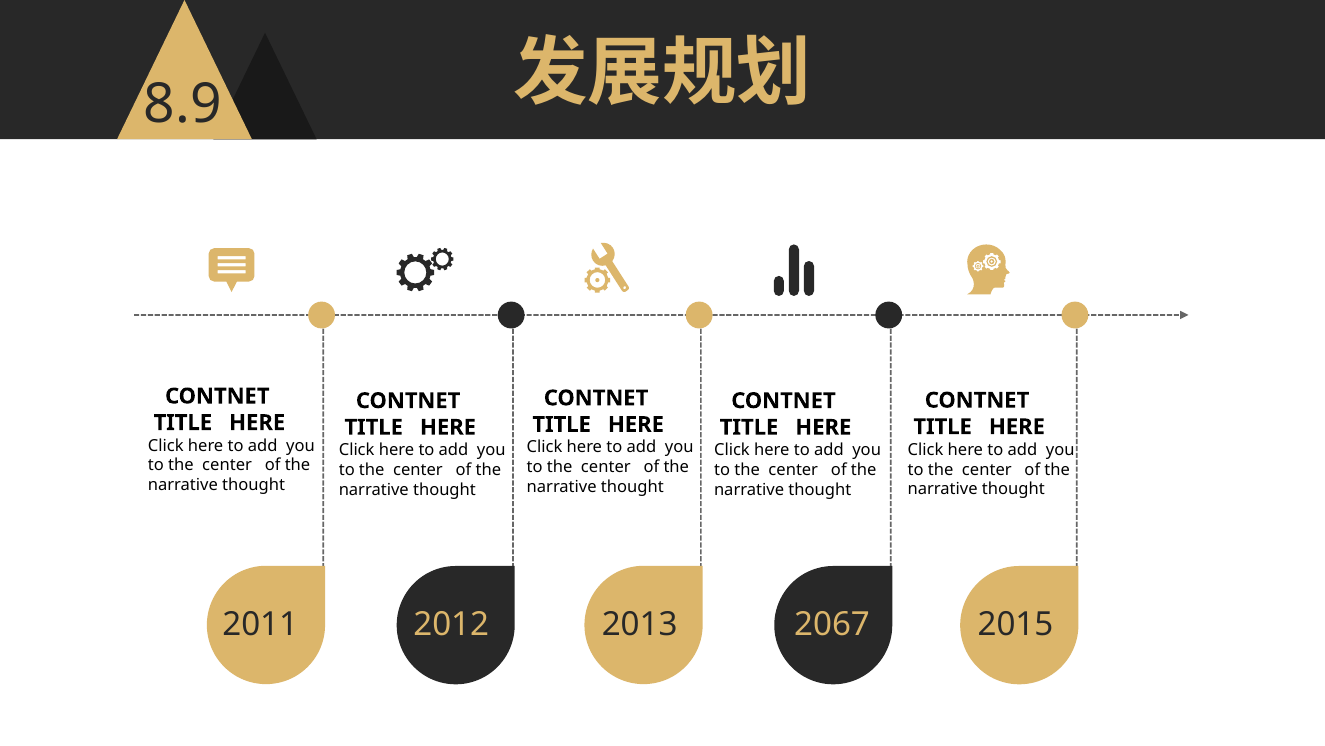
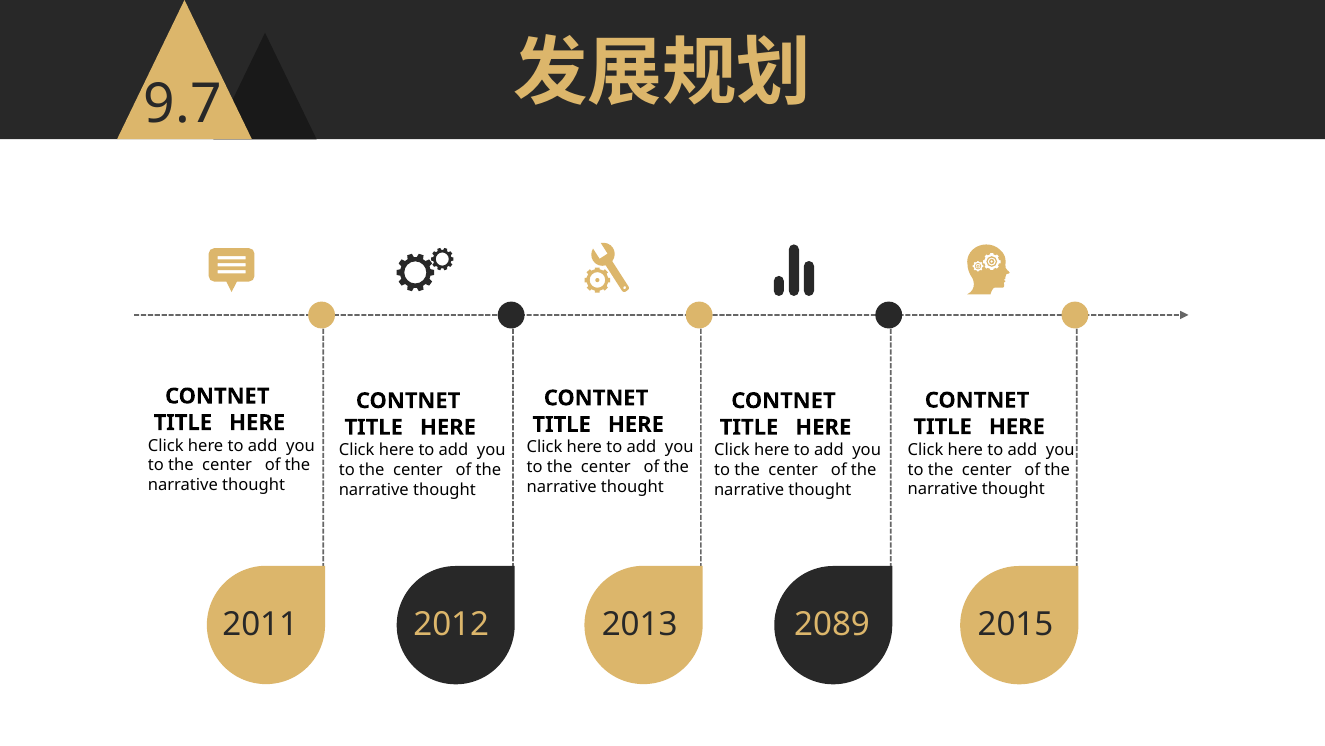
8.9: 8.9 -> 9.7 (183, 104)
2067: 2067 -> 2089 (832, 624)
